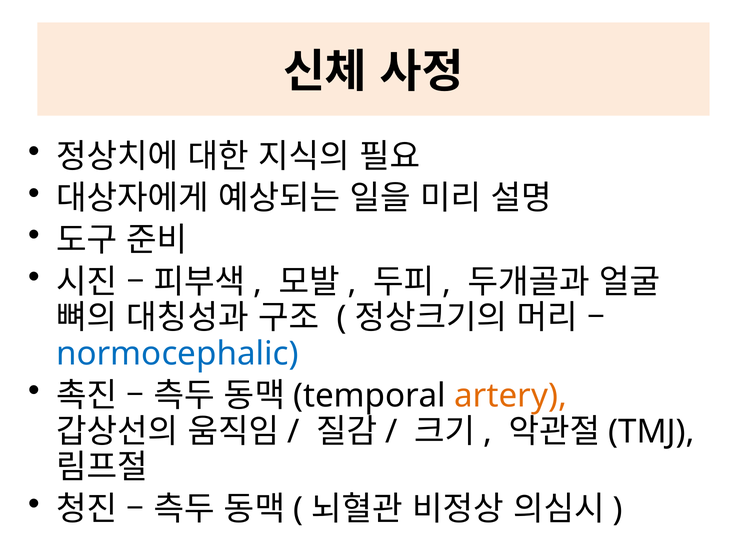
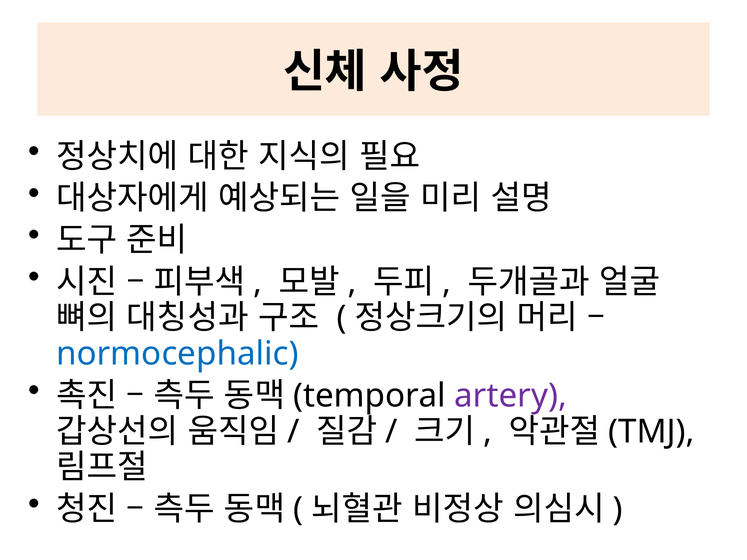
artery colour: orange -> purple (511, 396)
